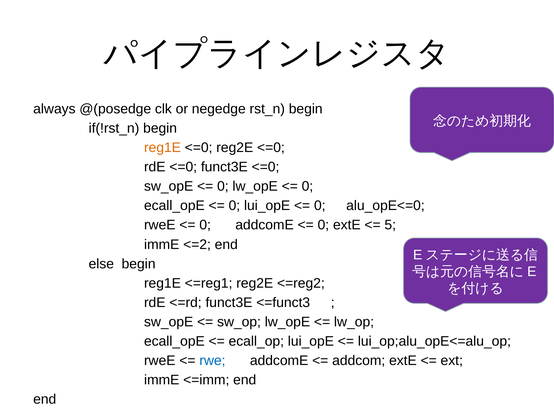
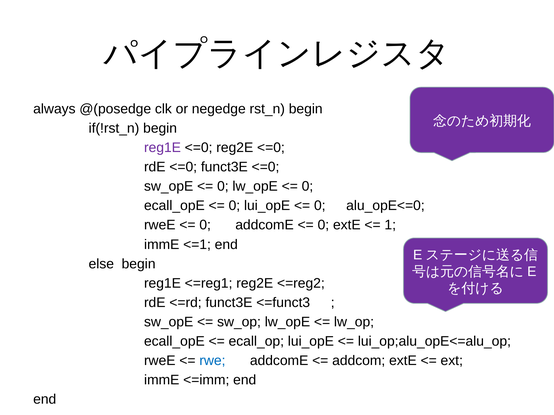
reg1E colour: orange -> purple (162, 148)
5: 5 -> 1 (390, 225)
<=2: <=2 -> <=1 (197, 245)
